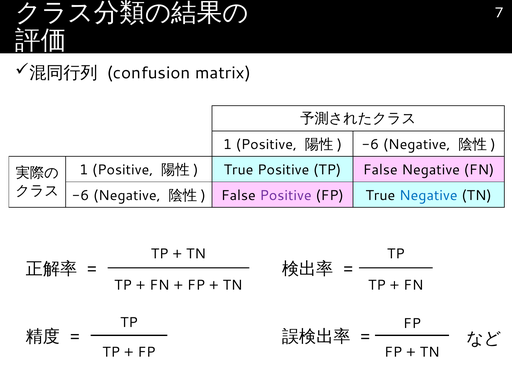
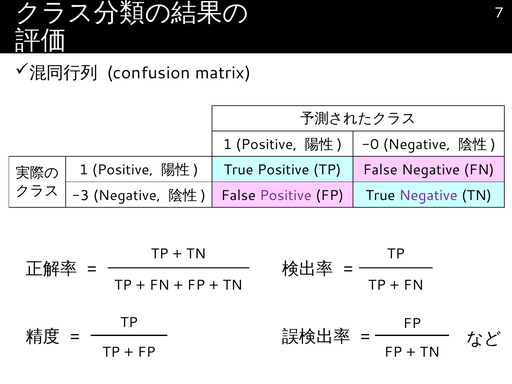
-6: -6 -> -0 (370, 145)
-6: -6 -> -3 (81, 195)
Negative colour: blue -> purple (428, 195)
